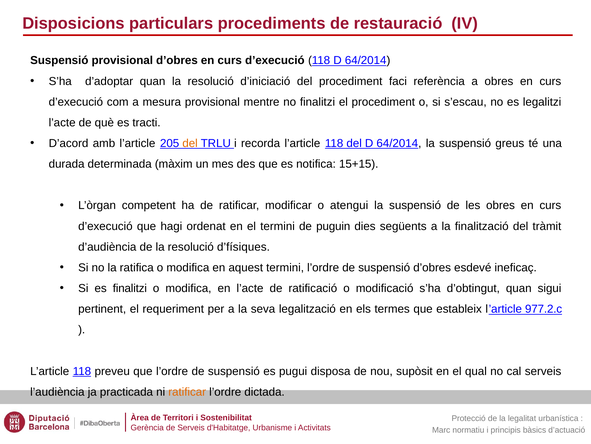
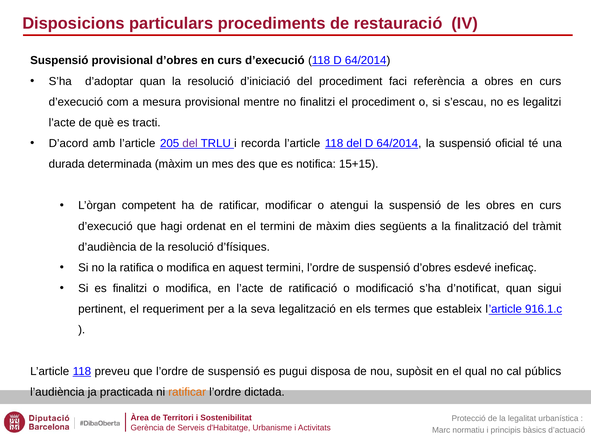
del colour: orange -> purple (190, 143)
greus: greus -> oficial (510, 143)
de puguin: puguin -> màxim (333, 226)
d’obtingut: d’obtingut -> d’notificat (473, 288)
977.2.c: 977.2.c -> 916.1.c (544, 309)
cal serveis: serveis -> públics (543, 371)
